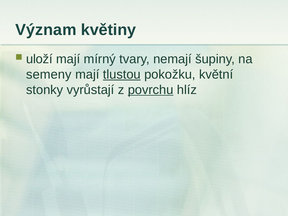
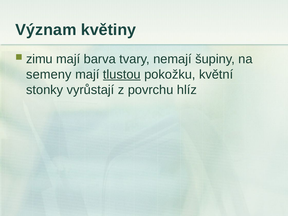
uloží: uloží -> zimu (39, 59)
mírný: mírný -> barva (100, 59)
povrchu underline: present -> none (151, 90)
